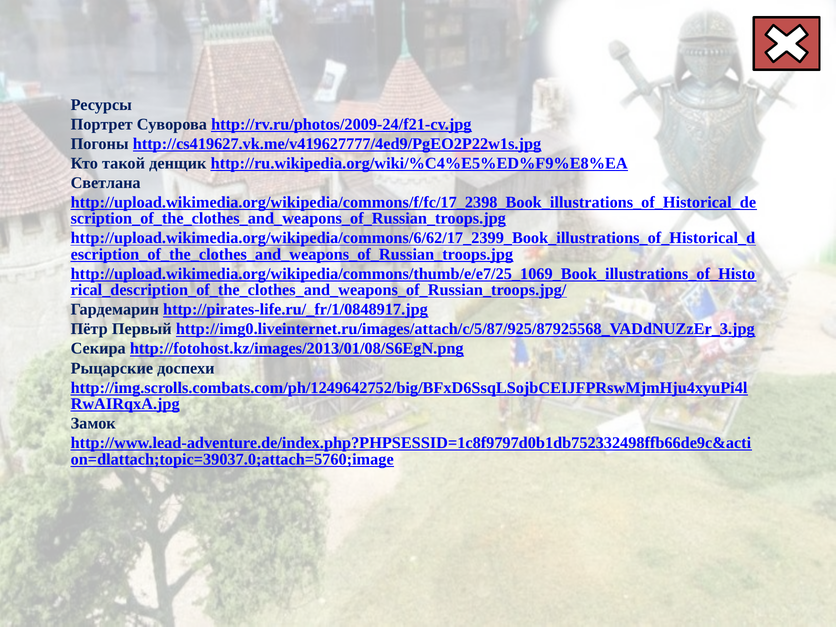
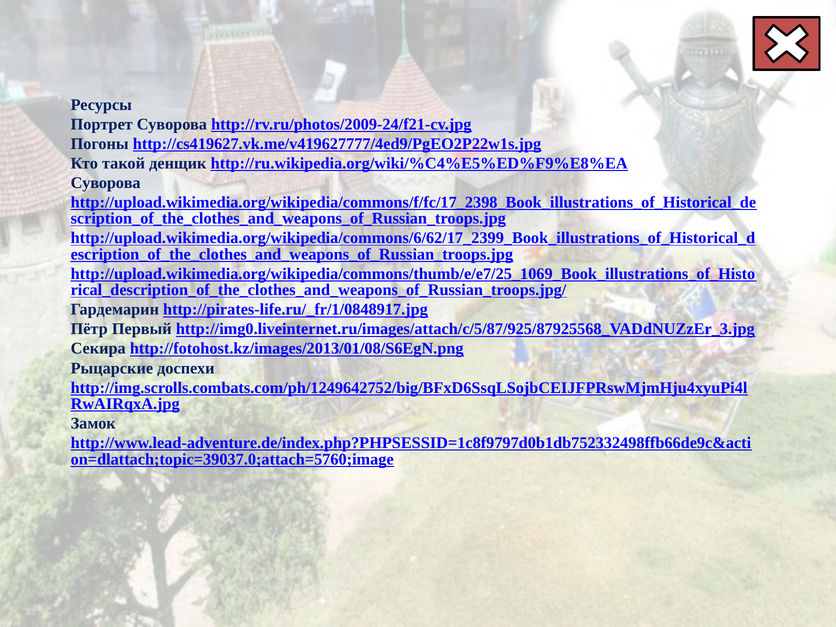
Светлана: Светлана -> Суворова (106, 183)
